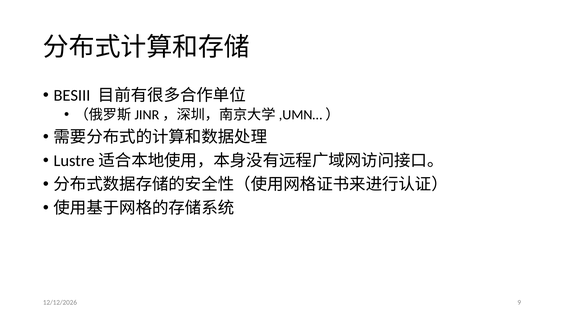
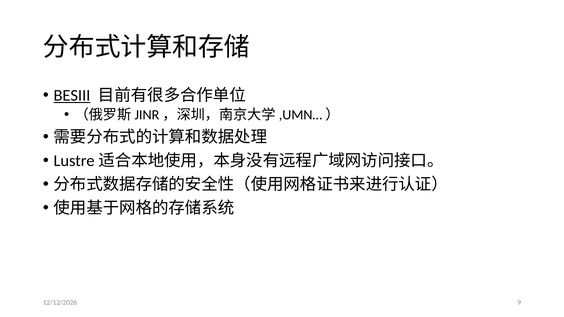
BESIII underline: none -> present (72, 95)
